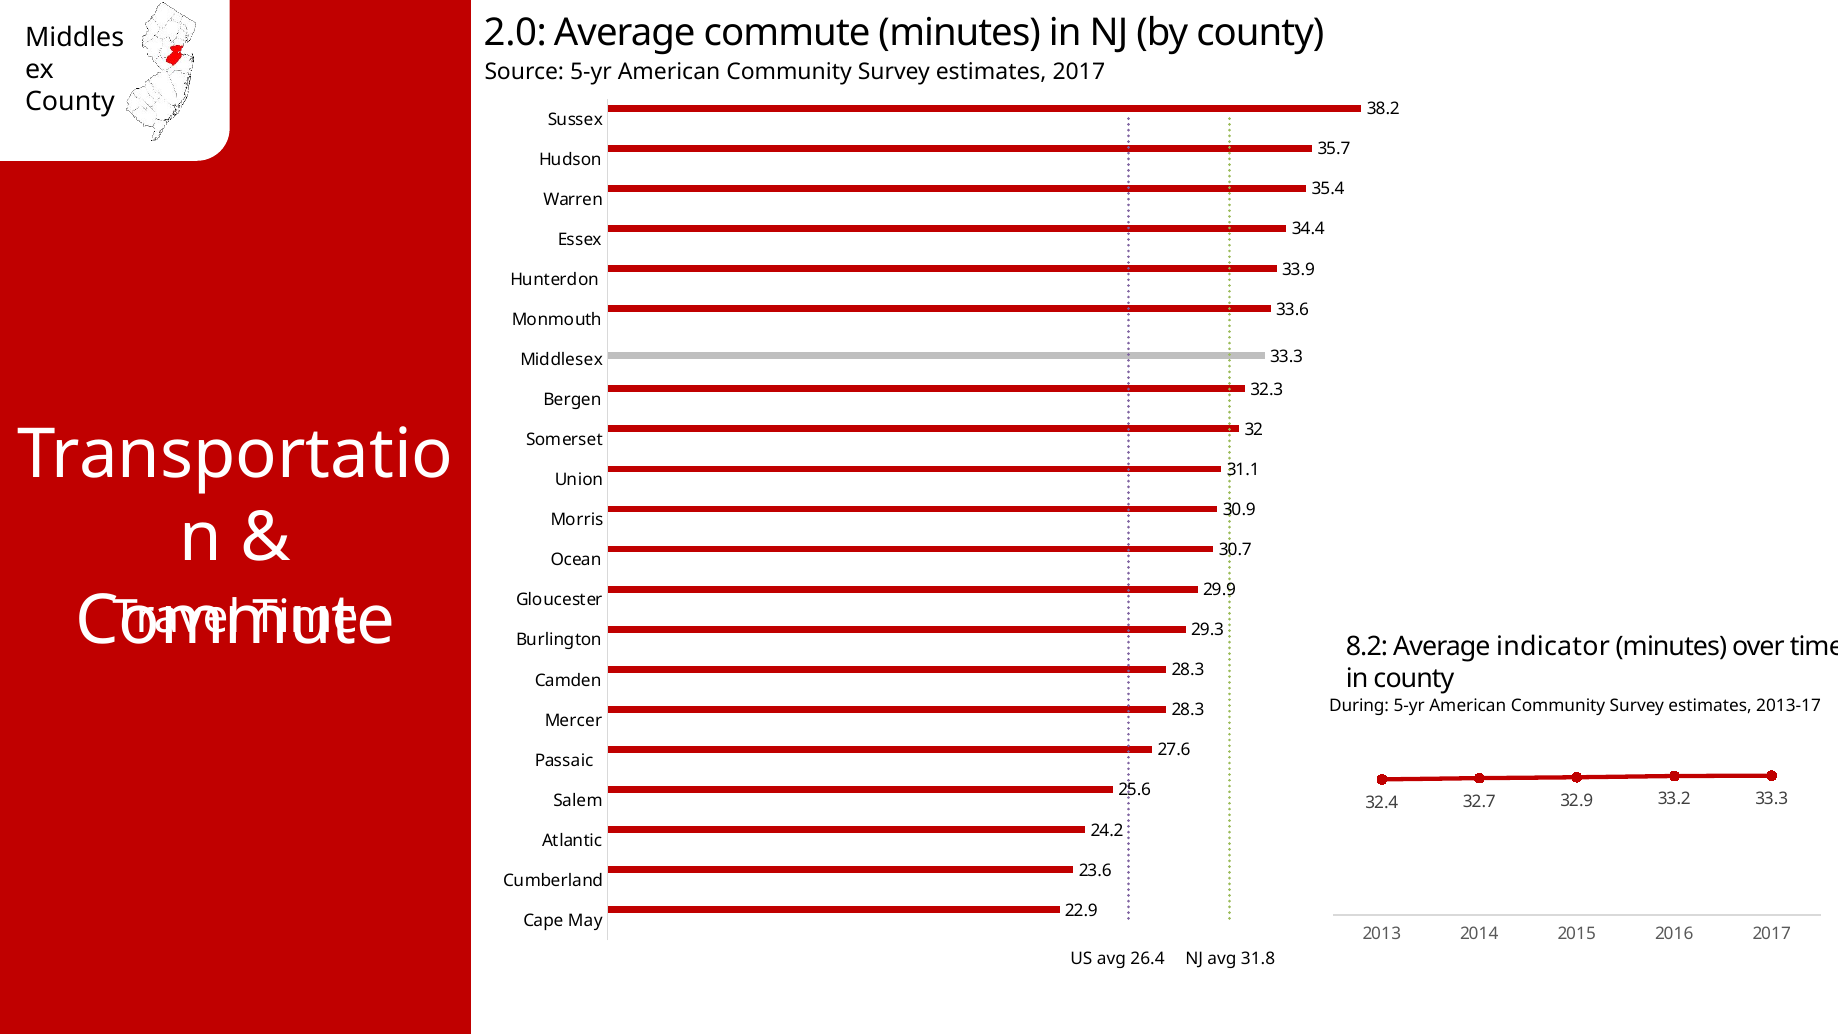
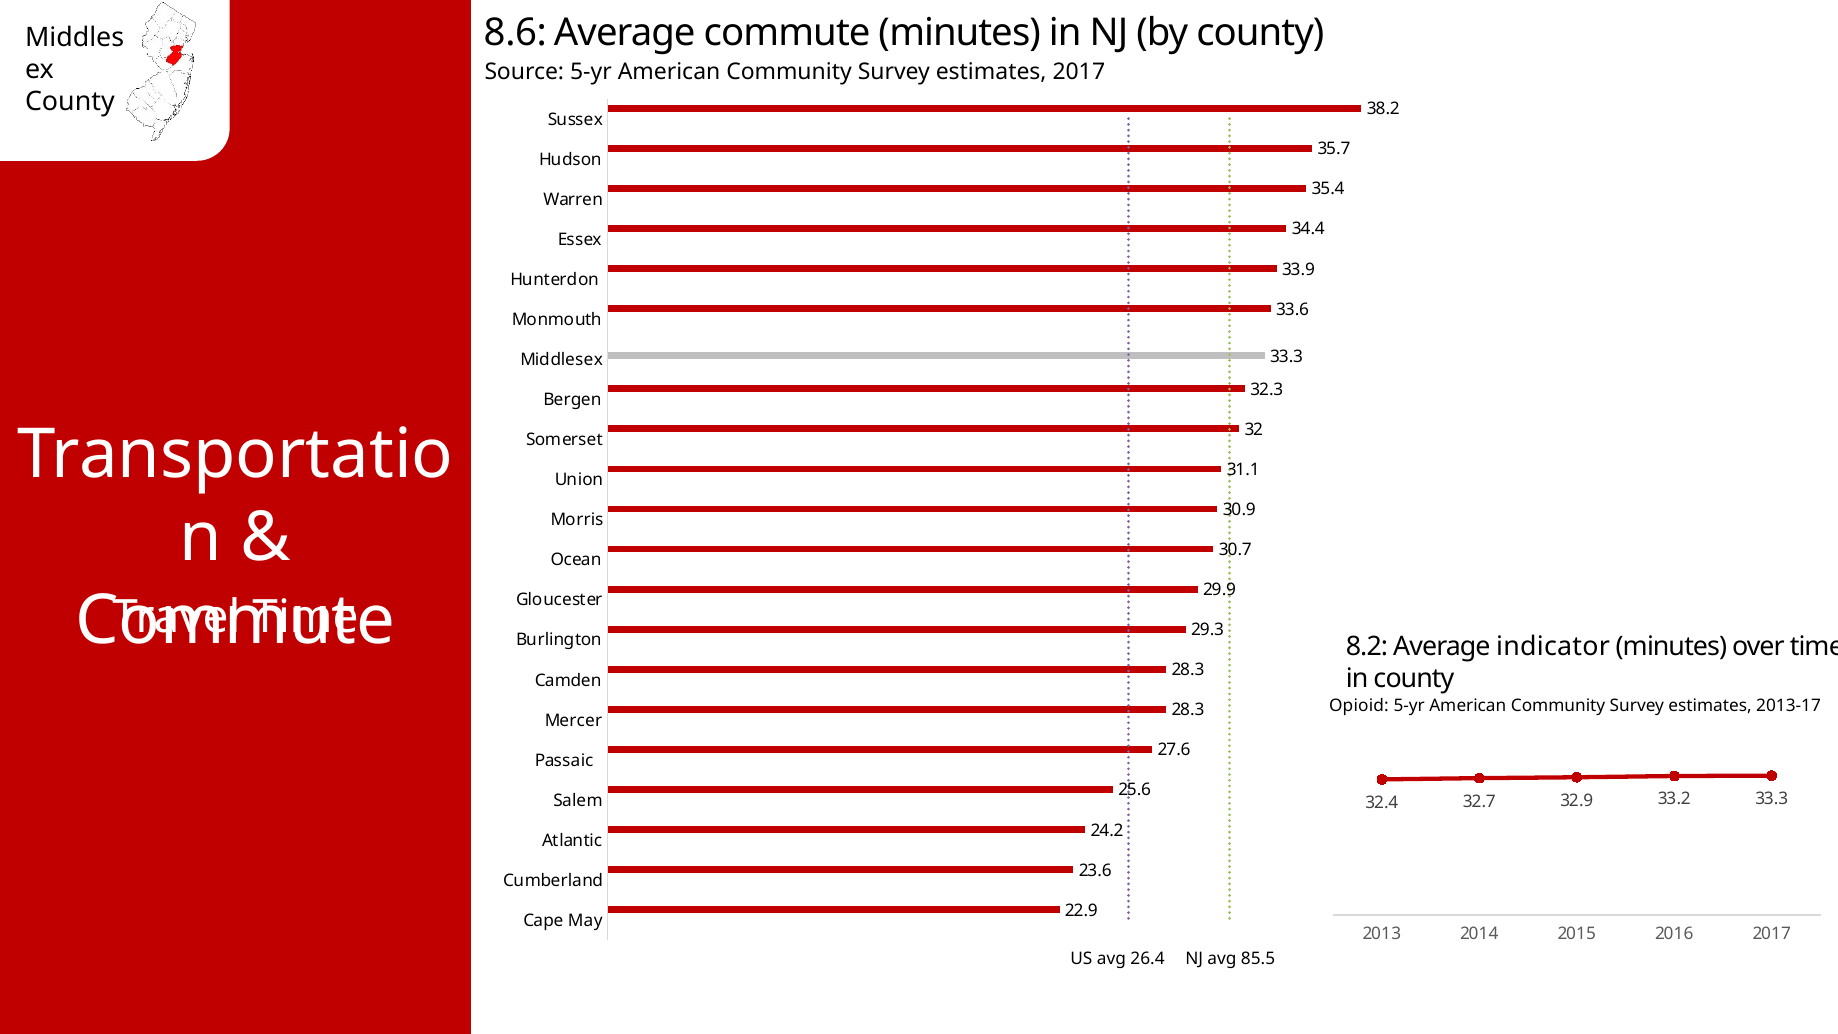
2.0: 2.0 -> 8.6 (515, 32)
During: During -> Opioid (1359, 705)
31.8: 31.8 -> 85.5 (1258, 958)
